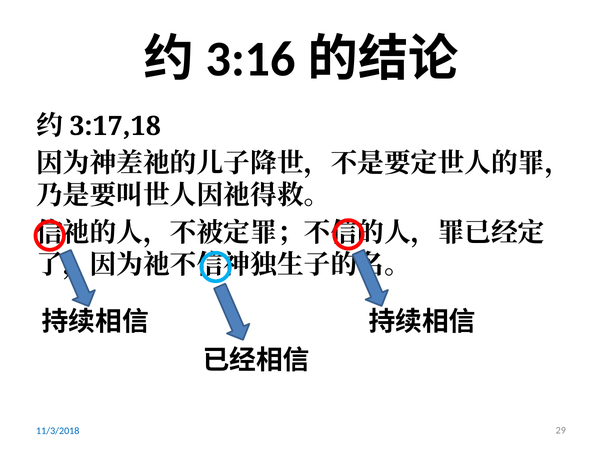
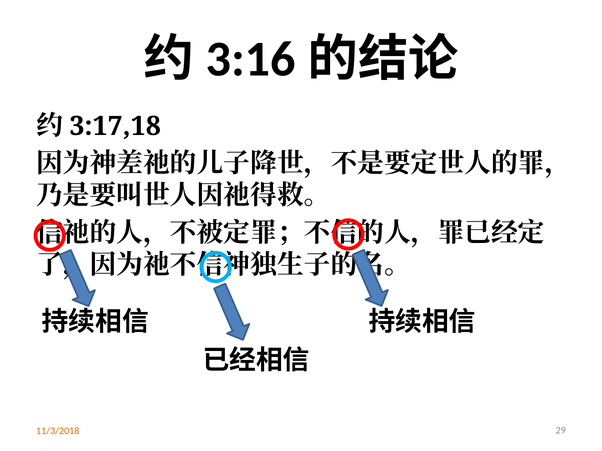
11/3/2018 colour: blue -> orange (58, 431)
